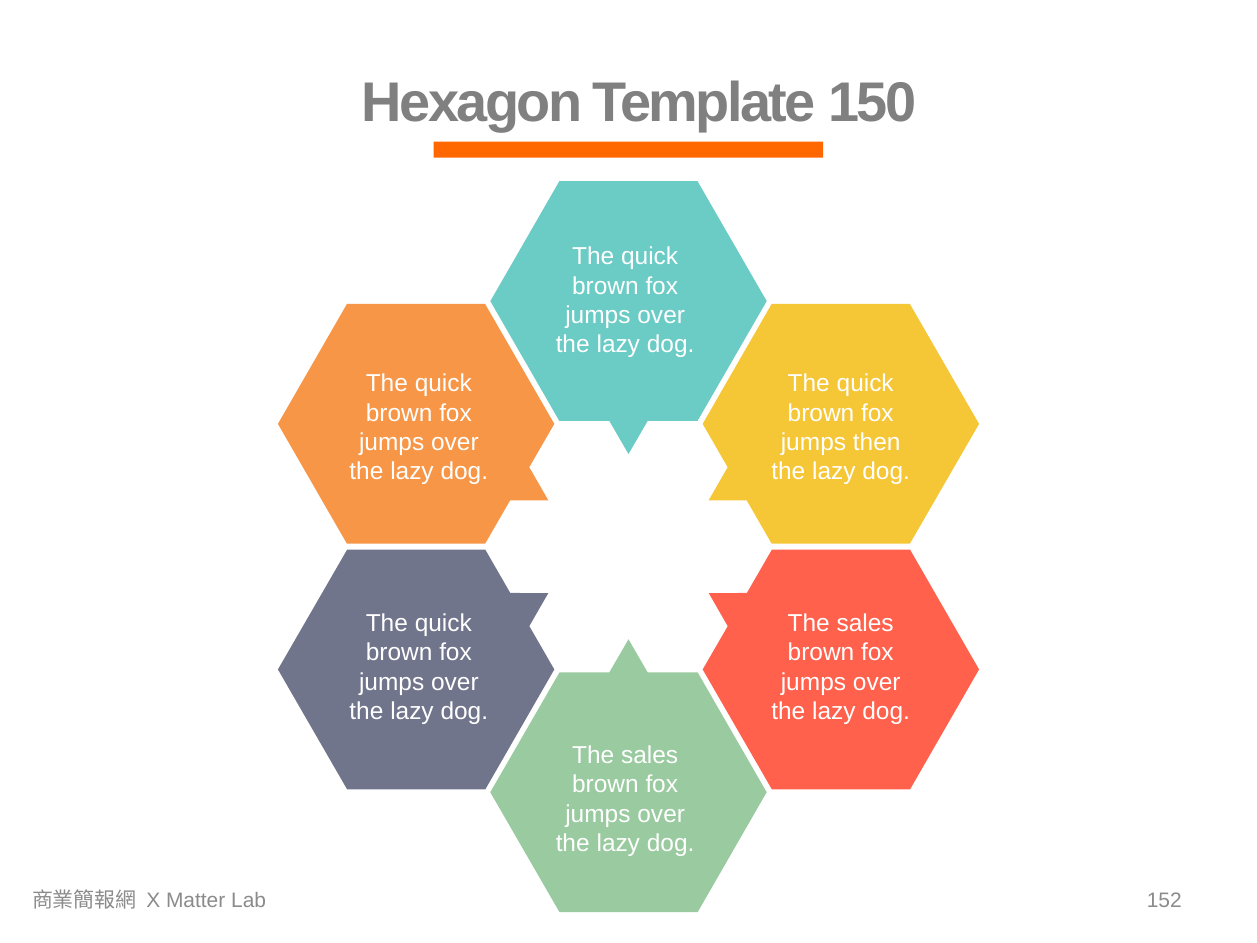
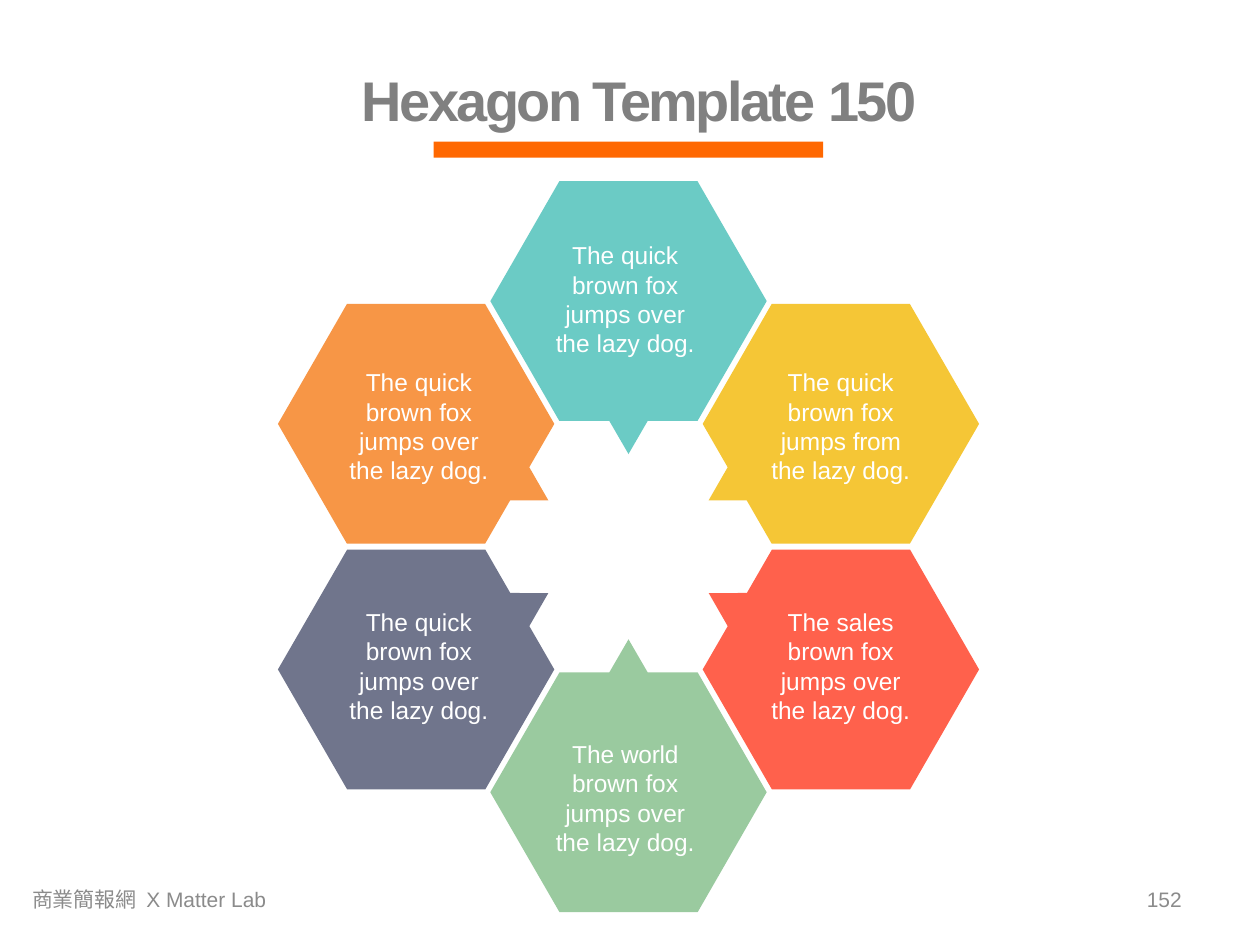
then: then -> from (877, 442)
sales: sales -> world (650, 755)
